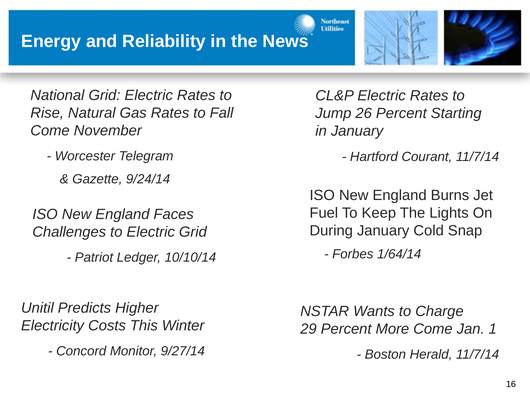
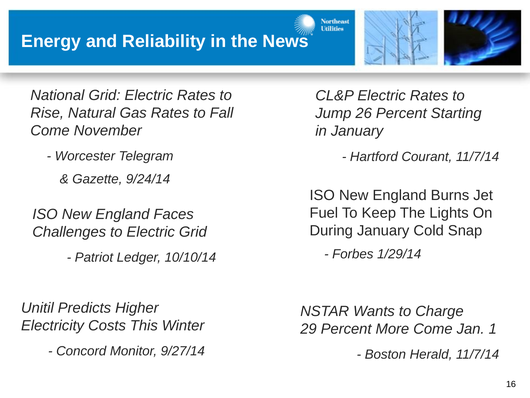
1/64/14: 1/64/14 -> 1/29/14 (399, 254)
